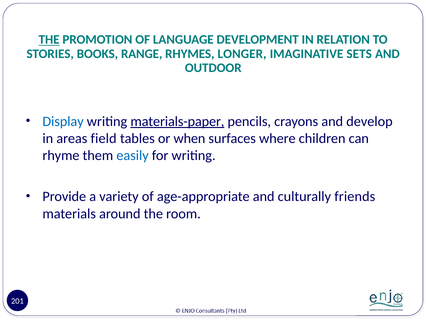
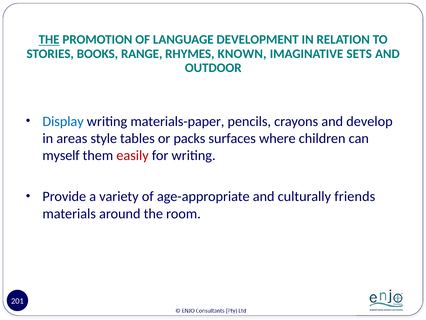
LONGER: LONGER -> KNOWN (242, 54)
materials-paper underline: present -> none (177, 121)
field: field -> style (104, 138)
when: when -> packs (189, 138)
rhyme: rhyme -> myself (61, 155)
easily colour: blue -> red (133, 155)
